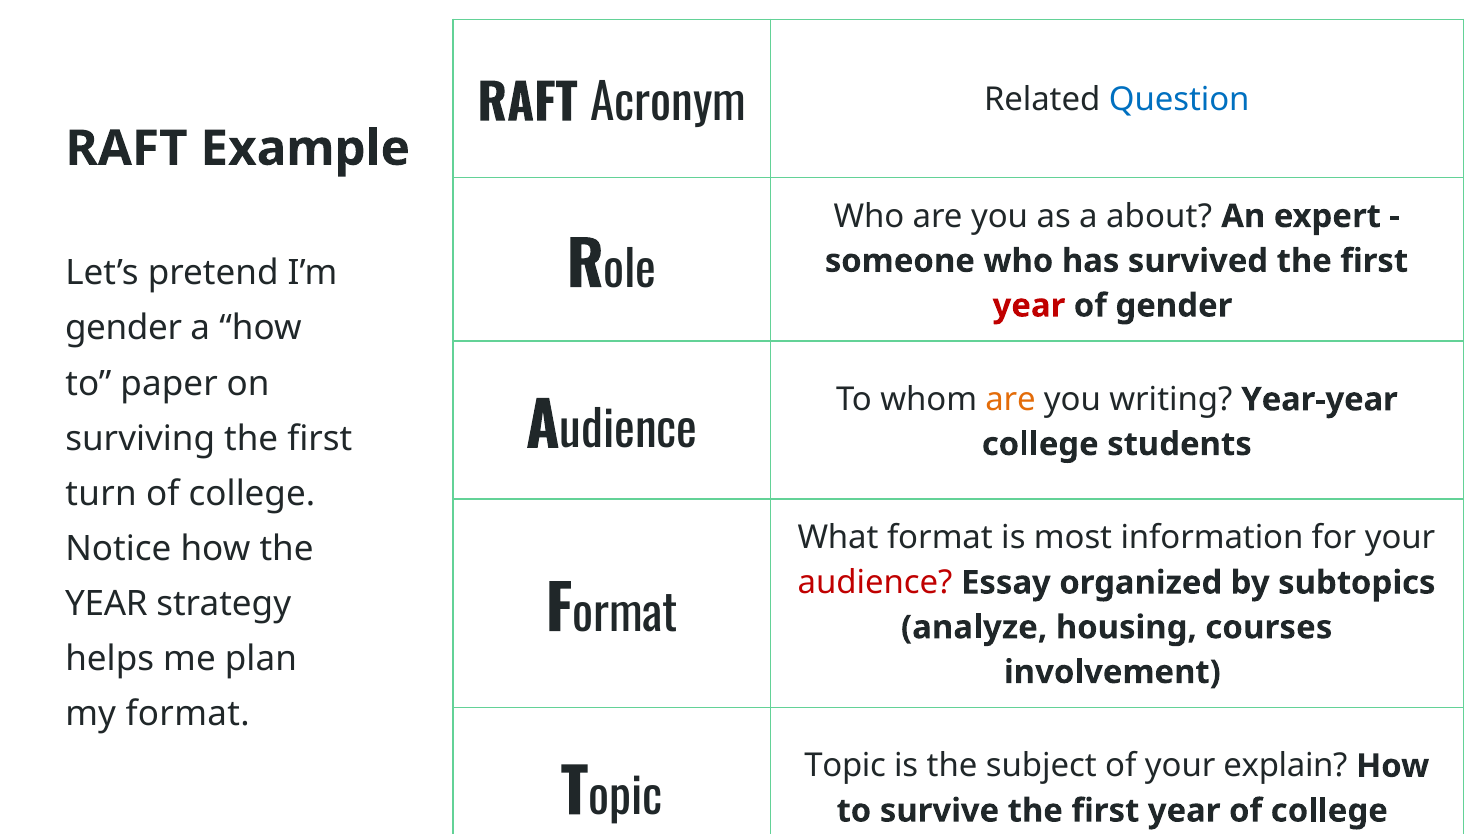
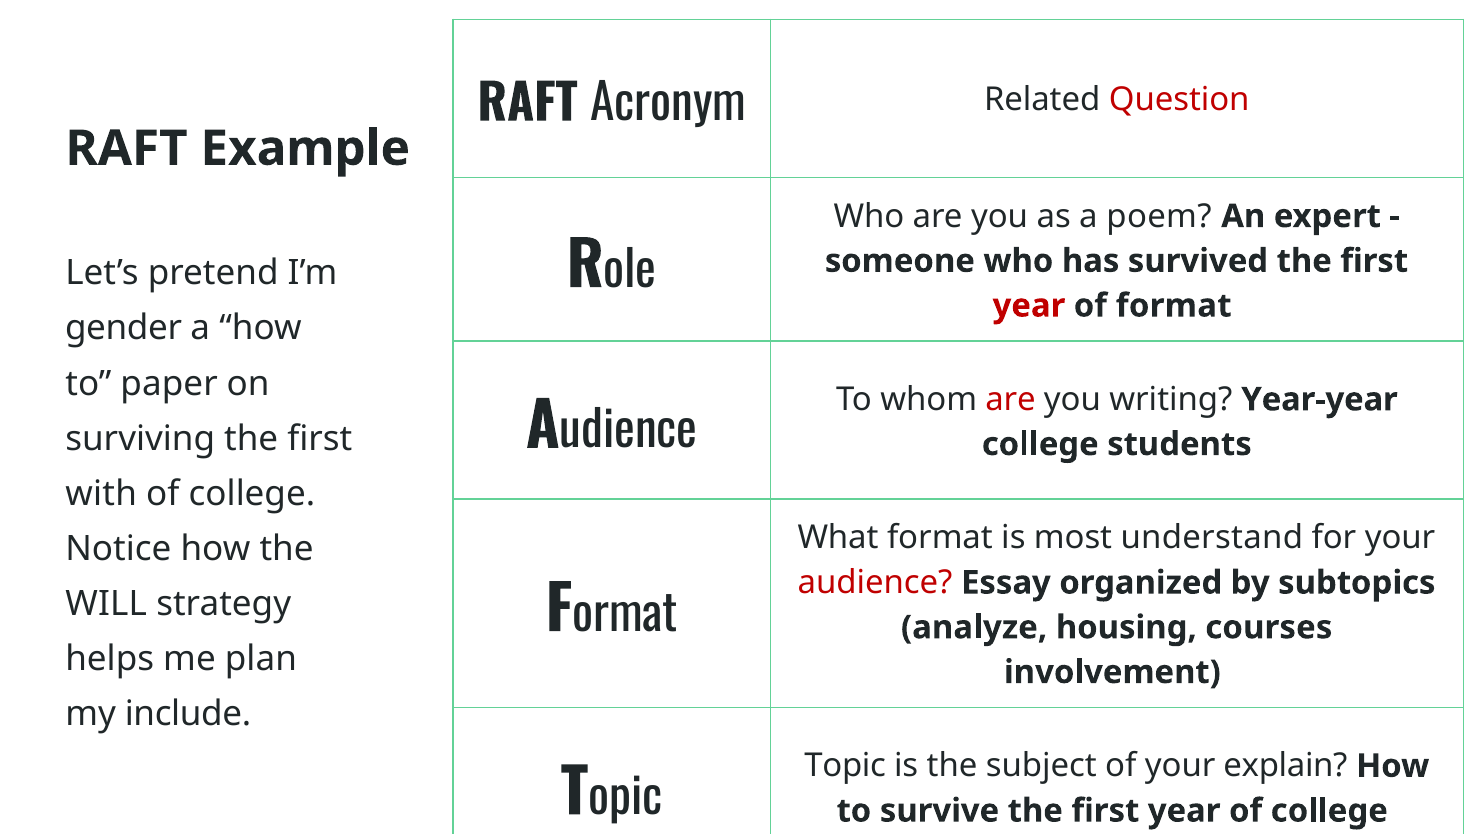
Question colour: blue -> red (1179, 100)
about: about -> poem (1159, 216)
of gender: gender -> format (1174, 306)
are colour: orange -> red (1011, 400)
turn: turn -> with (101, 494)
information: information -> understand (1212, 538)
YEAR: YEAR -> WILL (106, 604)
my format: format -> include (188, 714)
